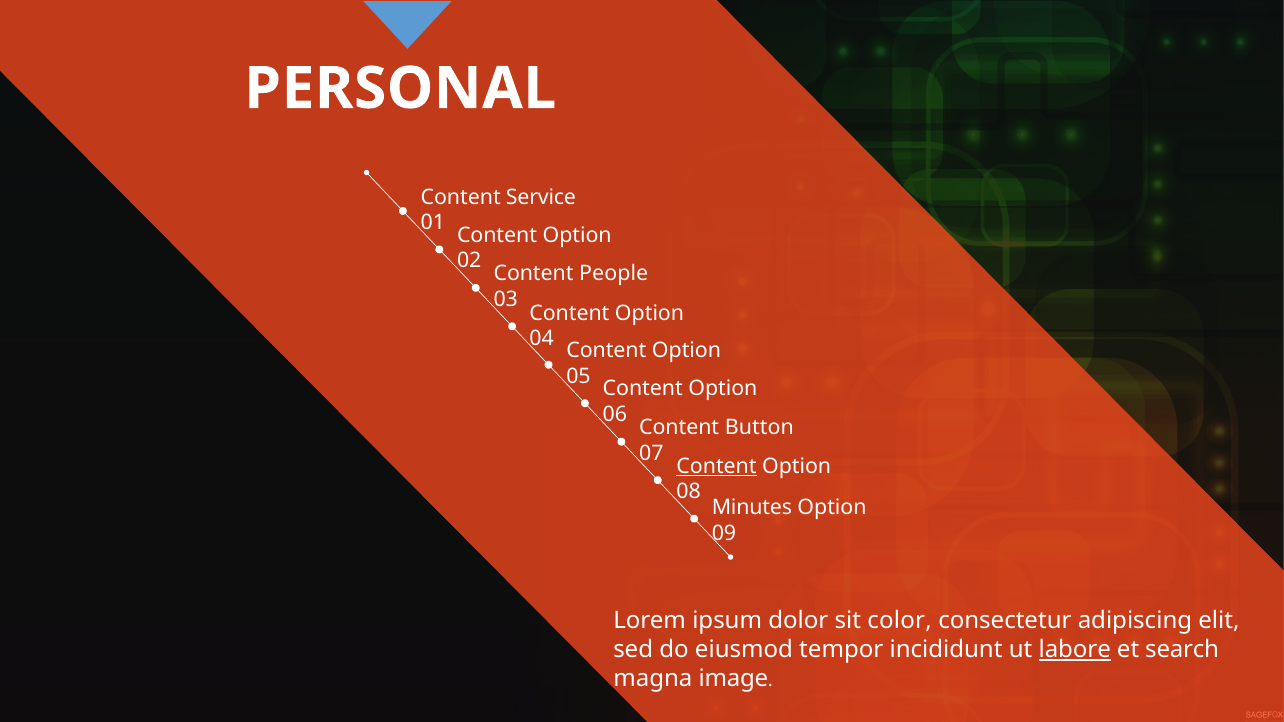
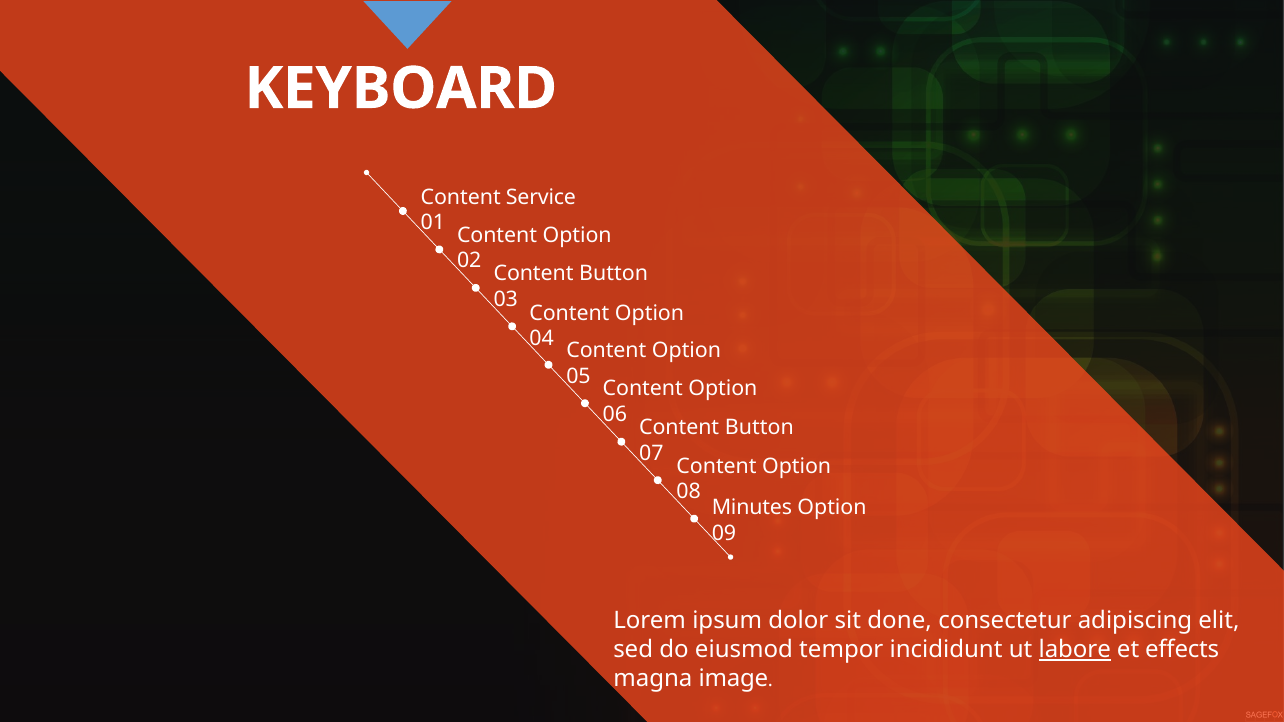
PERSONAL: PERSONAL -> KEYBOARD (401, 89)
People: People -> Button (614, 274)
Content underline: present -> none (717, 466)
color: color -> done (900, 621)
search: search -> effects (1182, 650)
